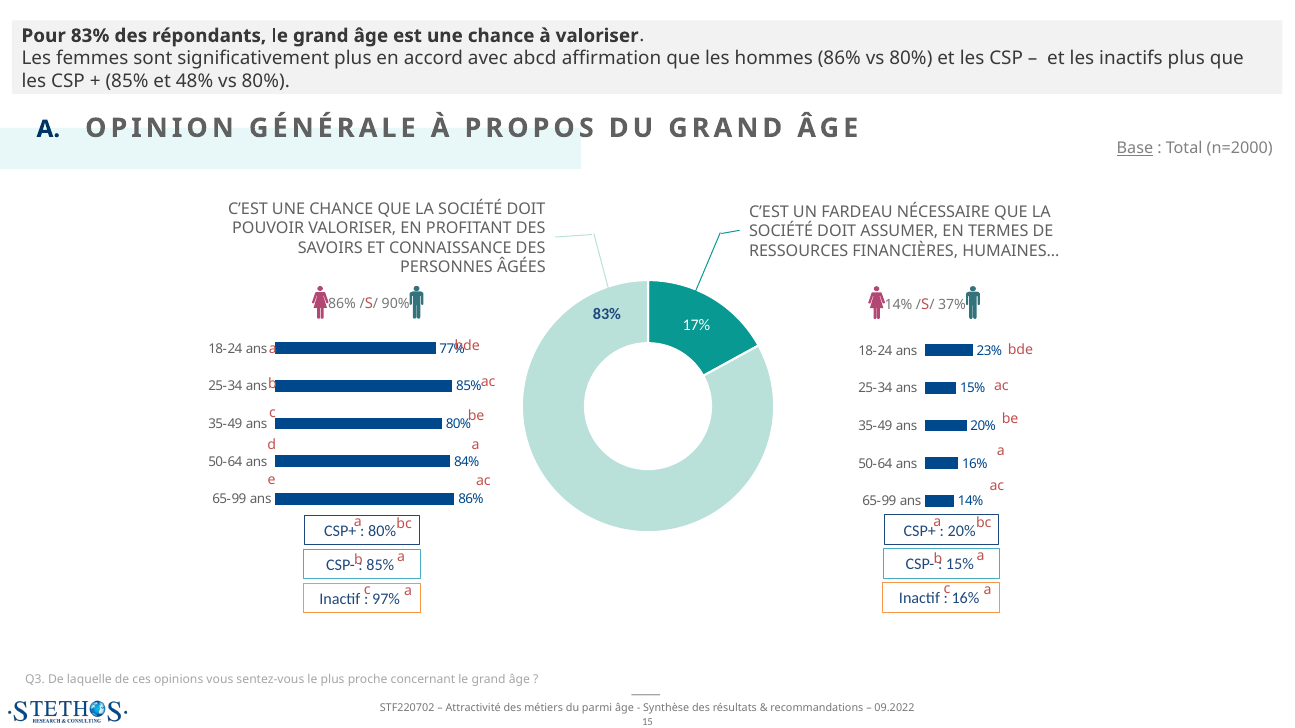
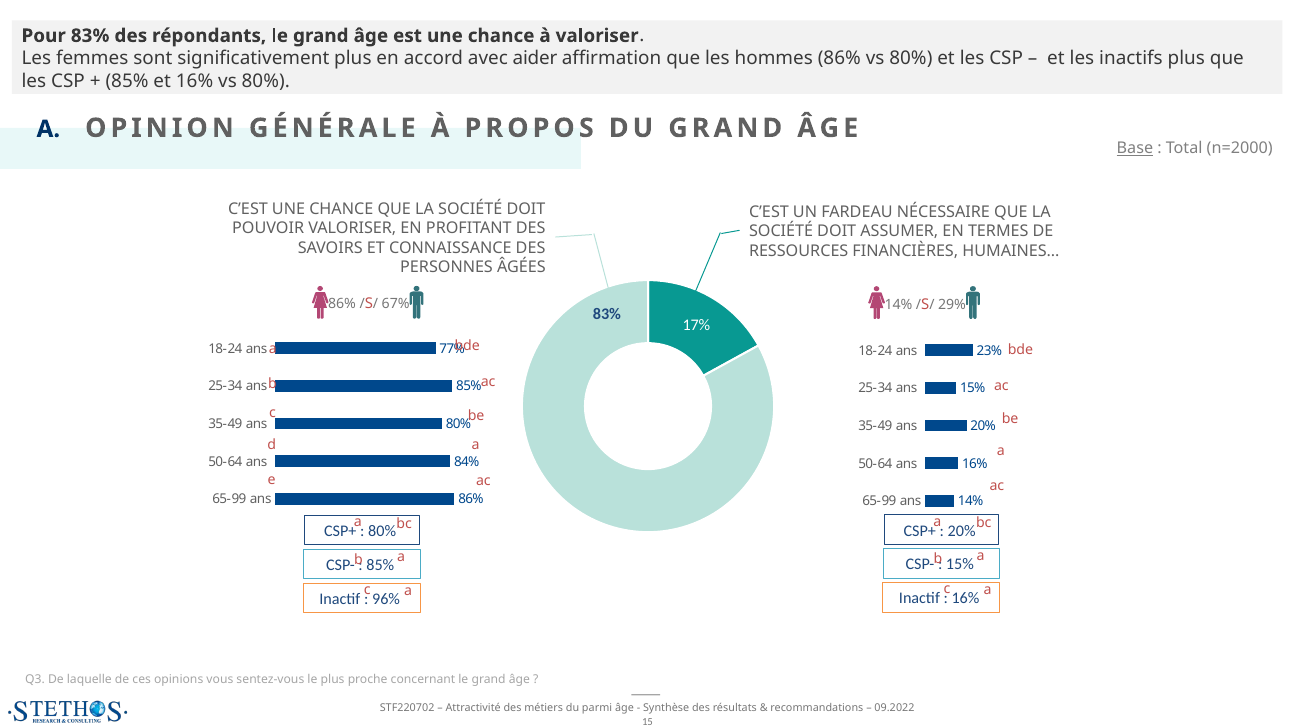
abcd: abcd -> aider (535, 58)
et 48%: 48% -> 16% (195, 81)
90%: 90% -> 67% (396, 304)
37%: 37% -> 29% (952, 305)
97%: 97% -> 96% (386, 599)
